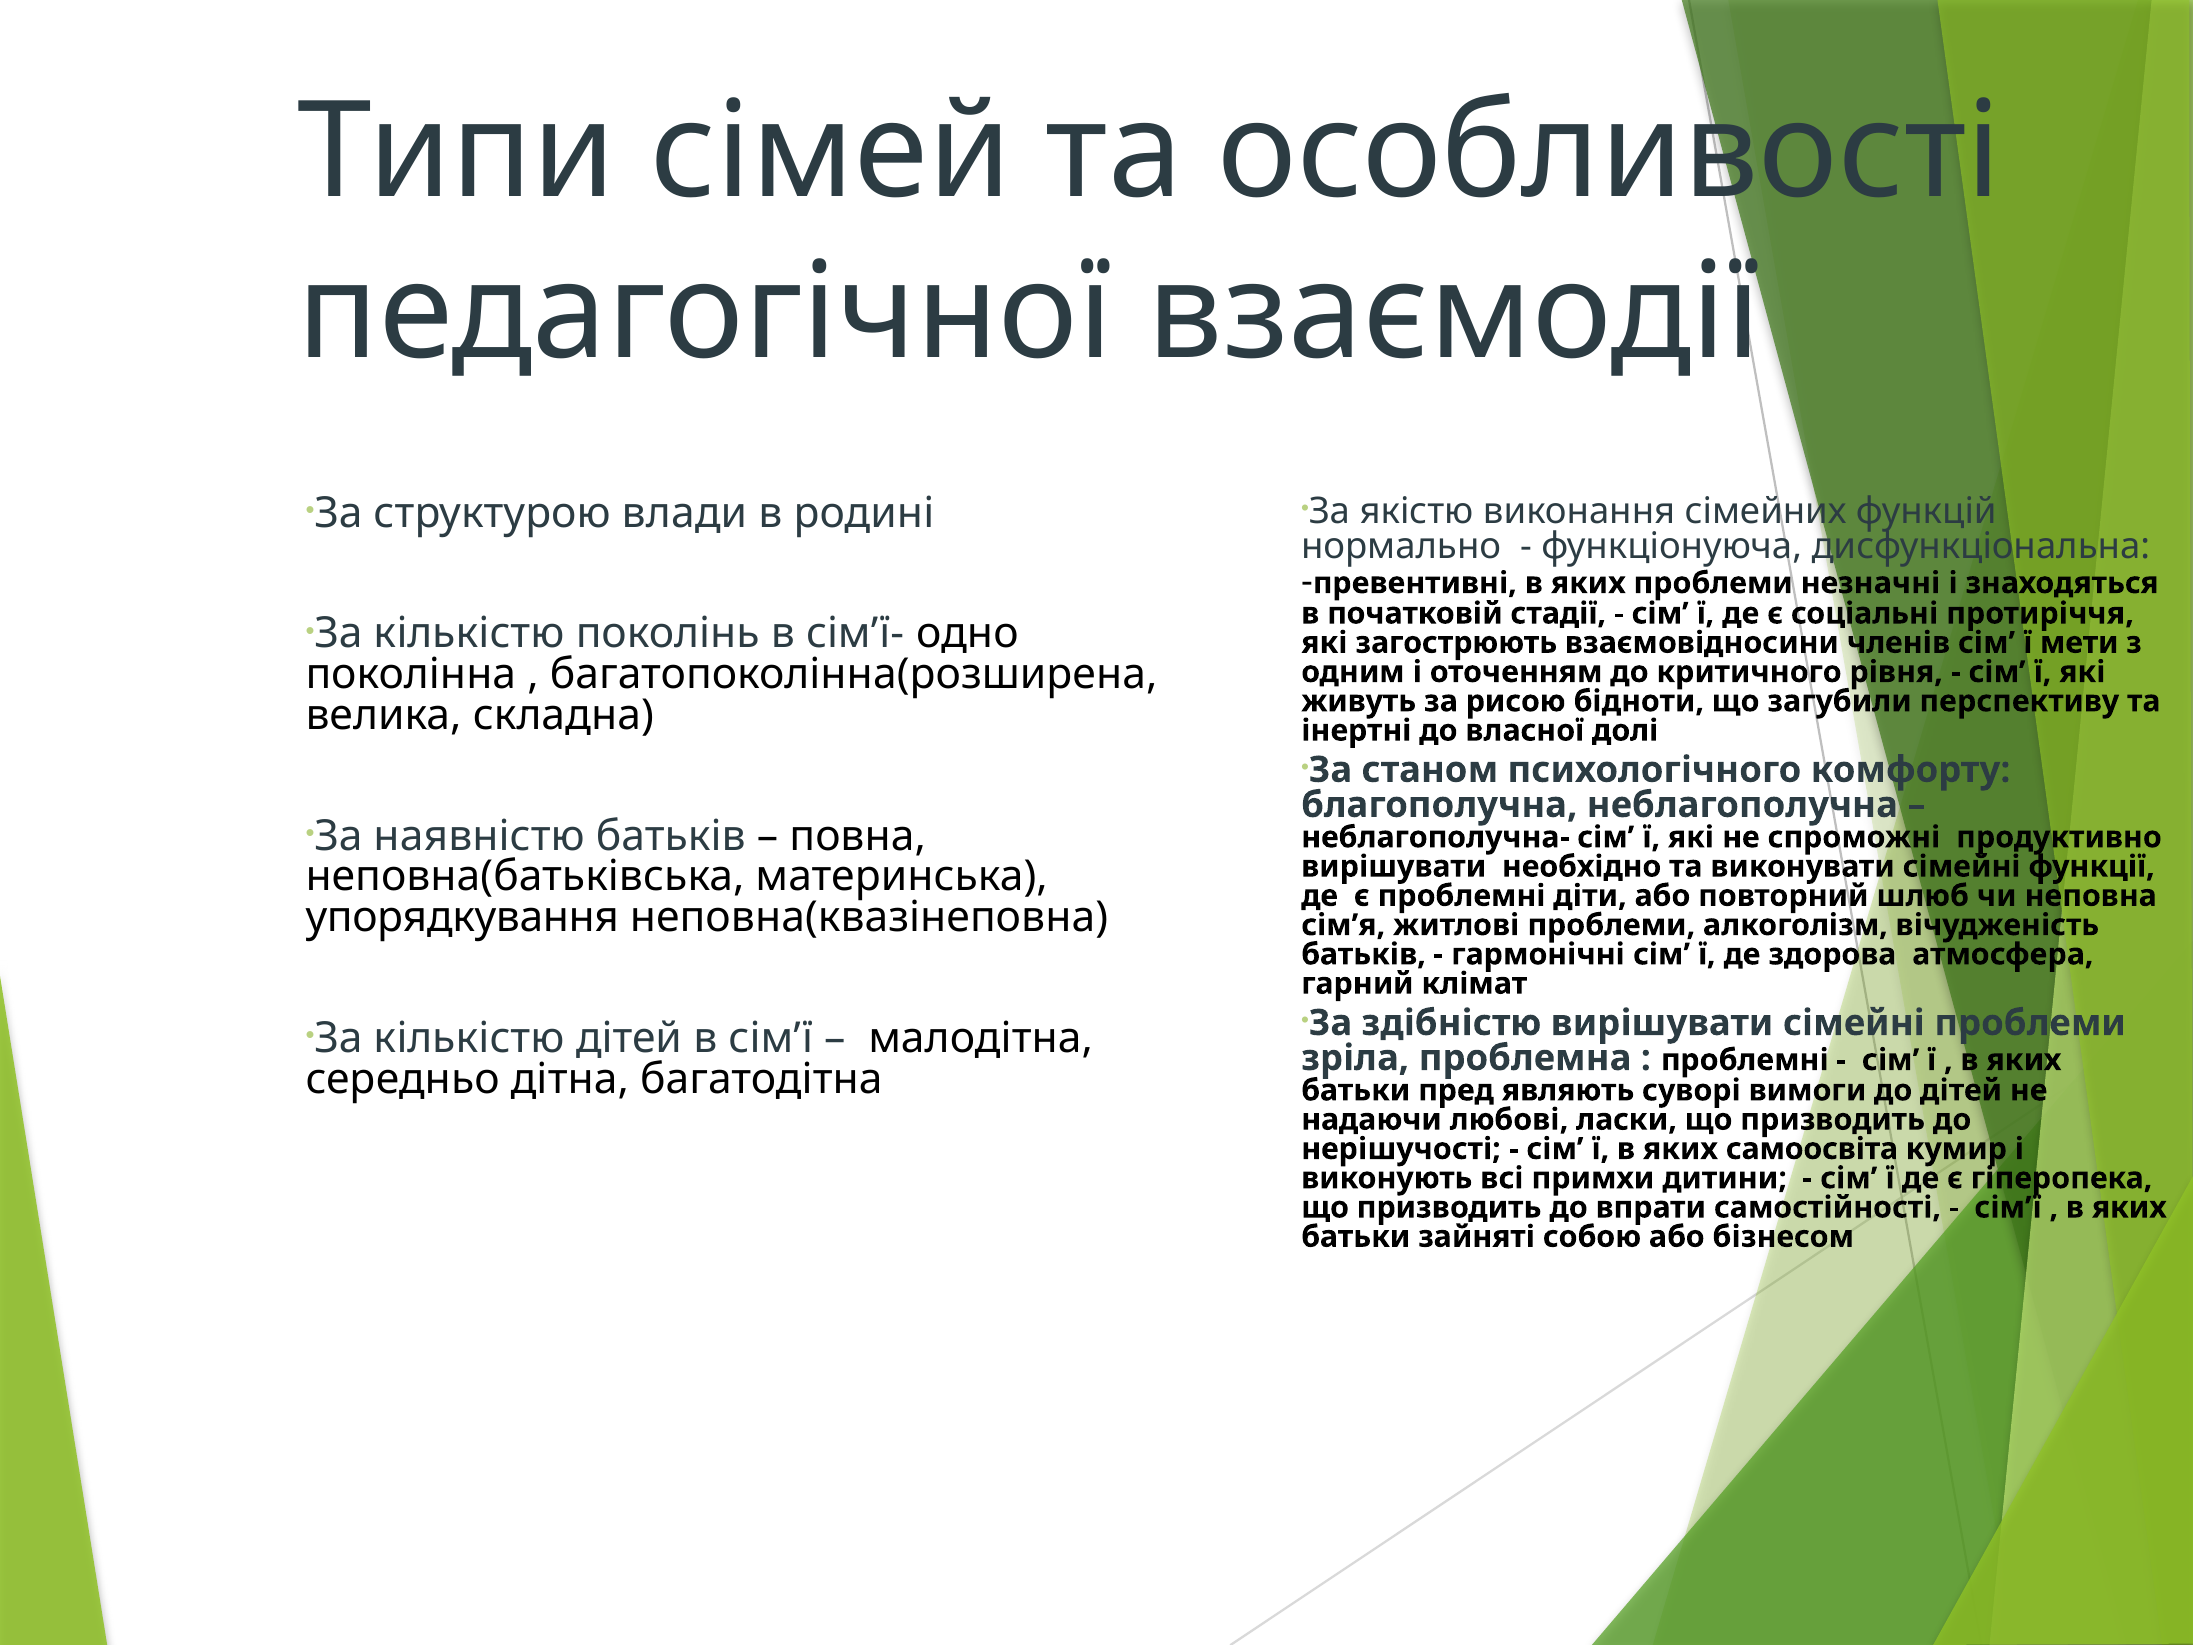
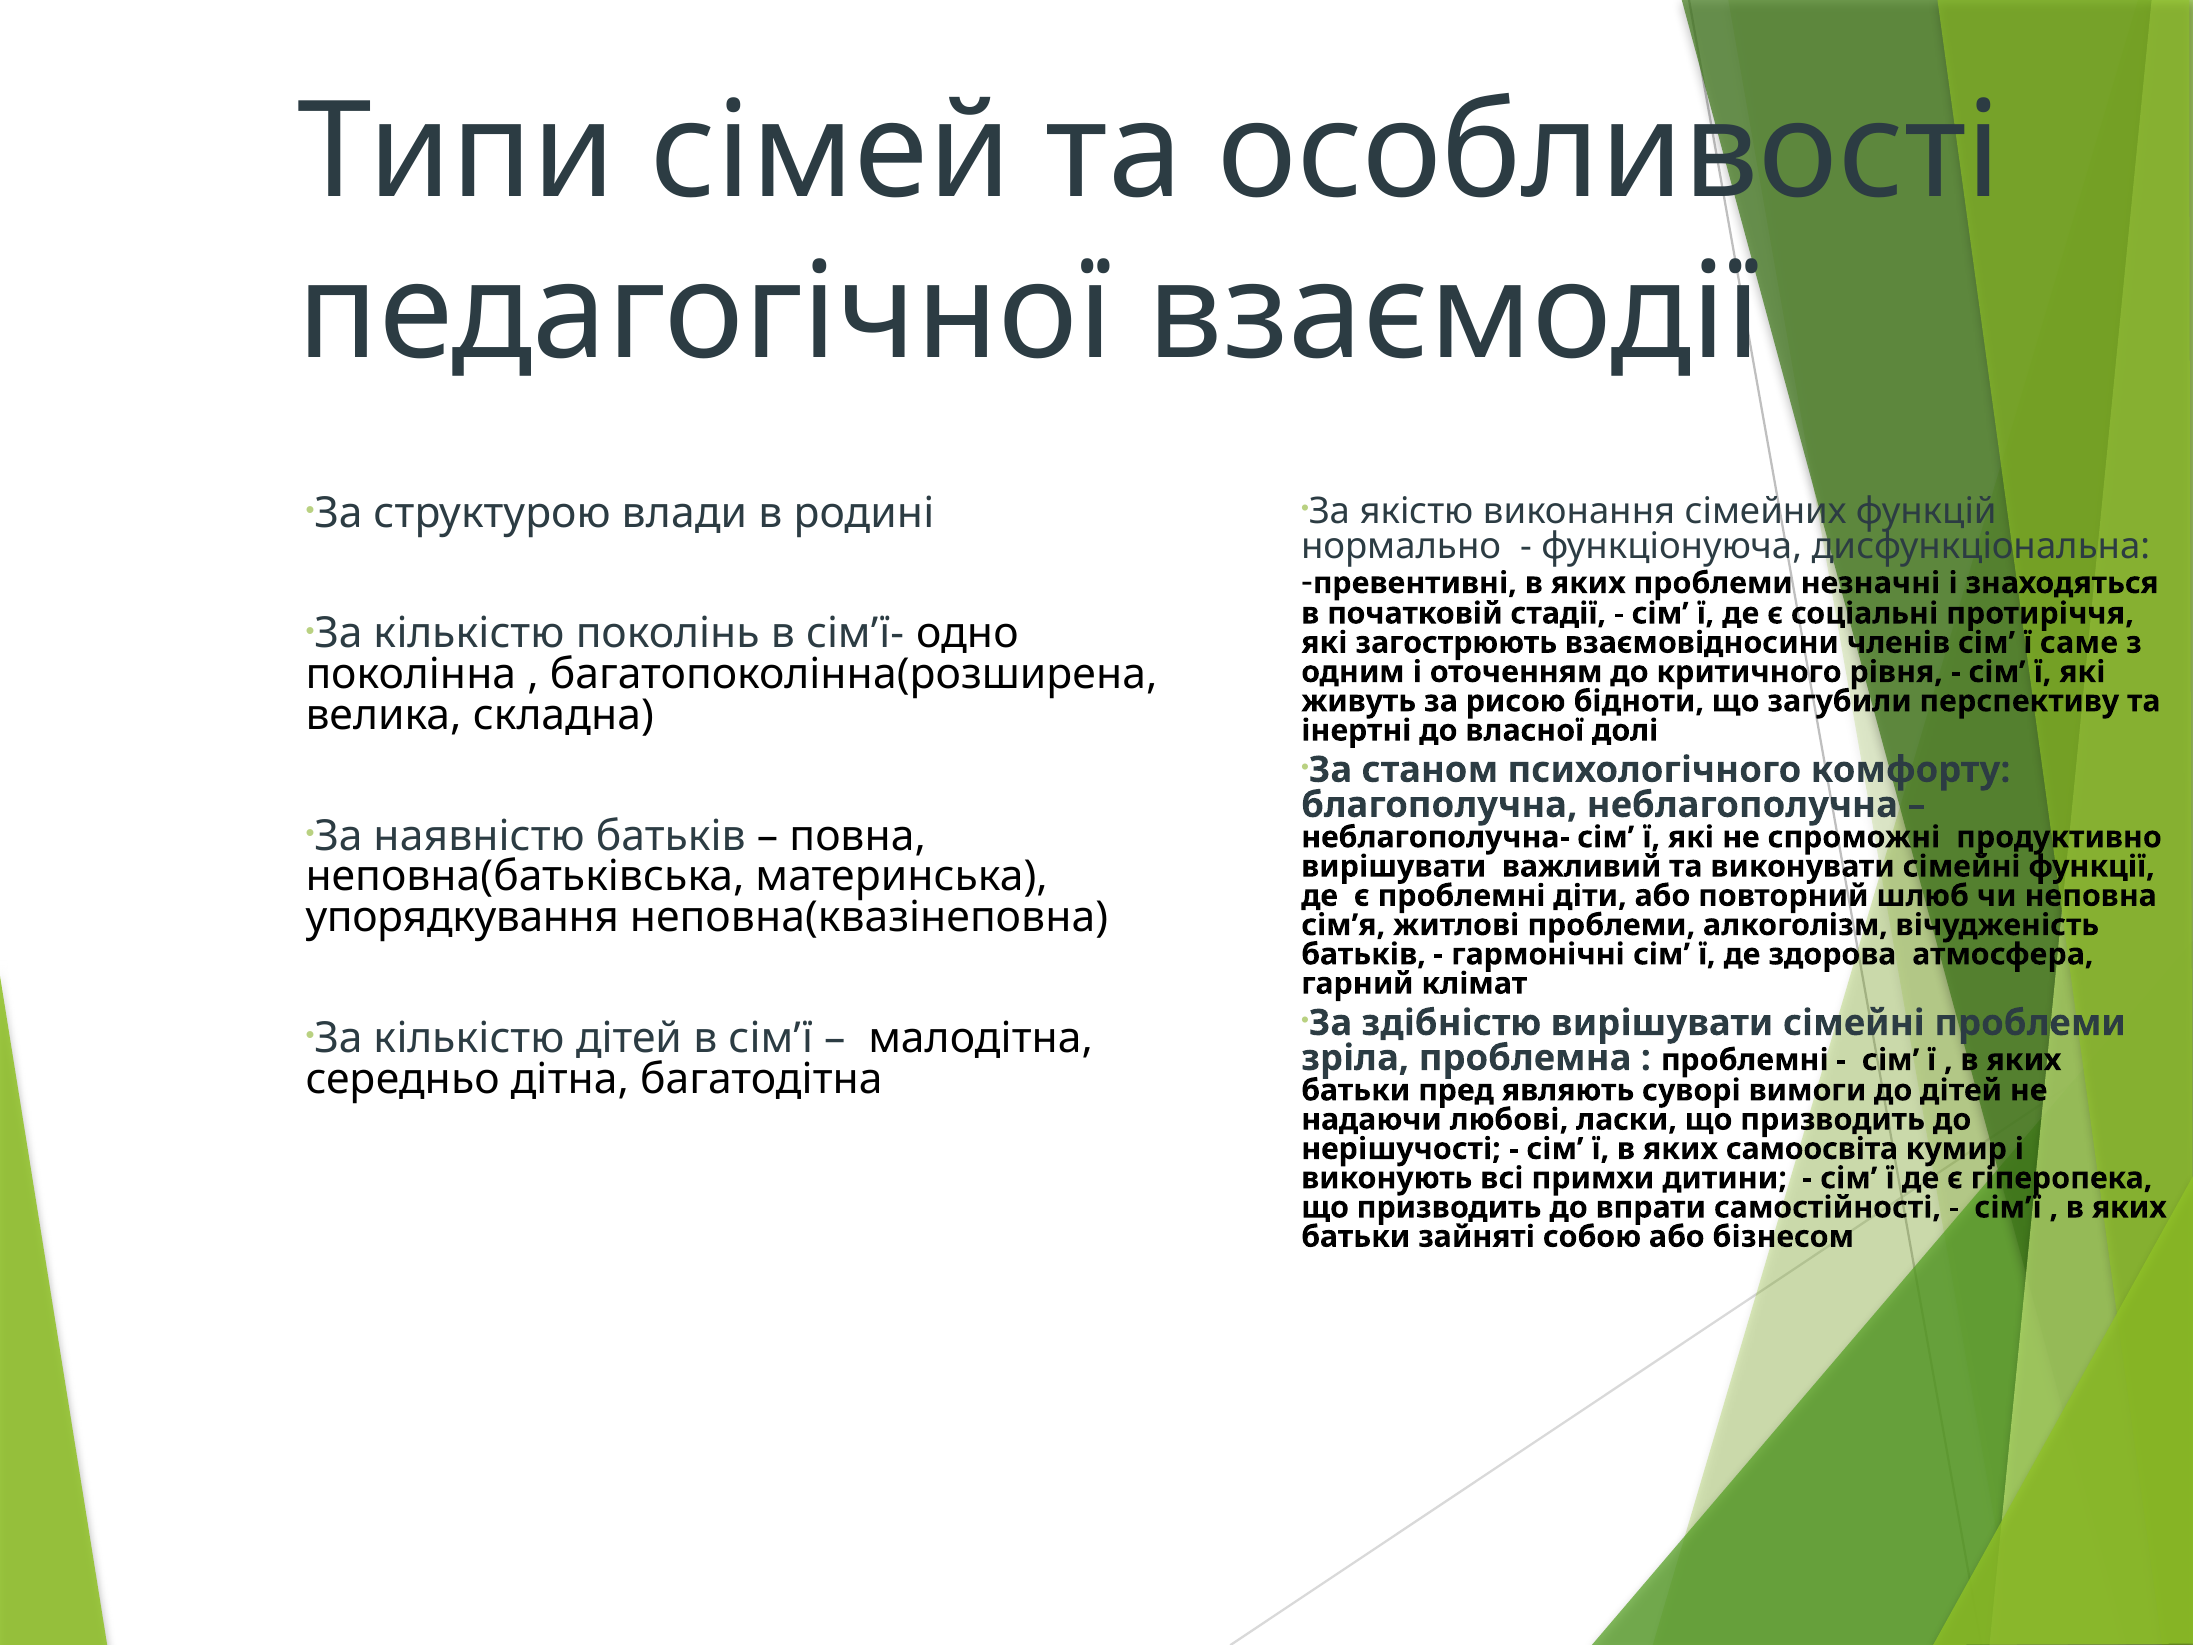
мети: мети -> саме (2079, 643)
необхідно: необхідно -> важливий (1582, 866)
